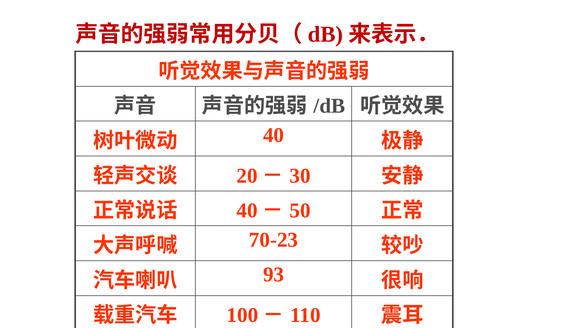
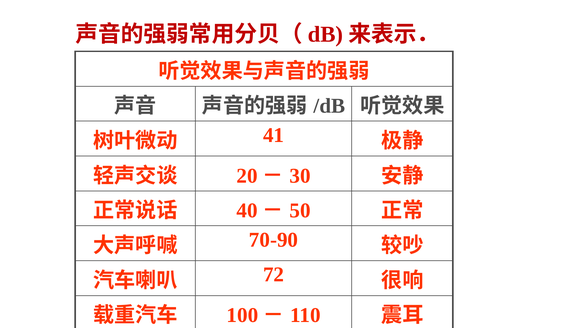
40: 40 -> 41 (274, 135)
70-23: 70-23 -> 70-90 (274, 240)
93: 93 -> 72 (274, 275)
